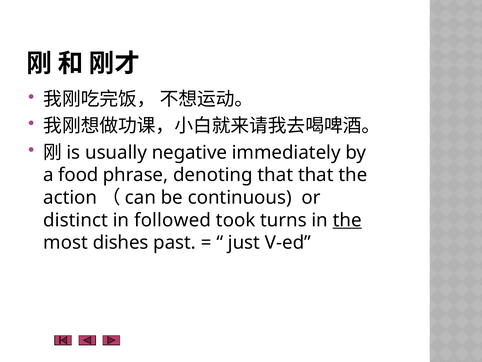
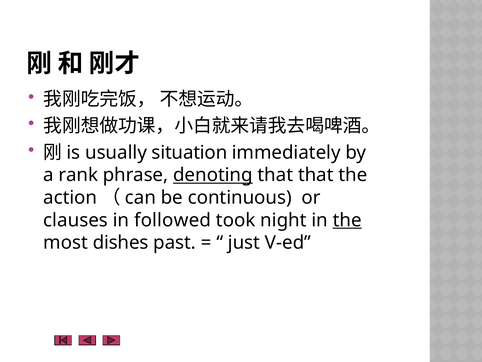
negative: negative -> situation (189, 152)
food: food -> rank (78, 175)
denoting underline: none -> present (213, 175)
distinct: distinct -> clauses (76, 220)
turns: turns -> night (283, 220)
